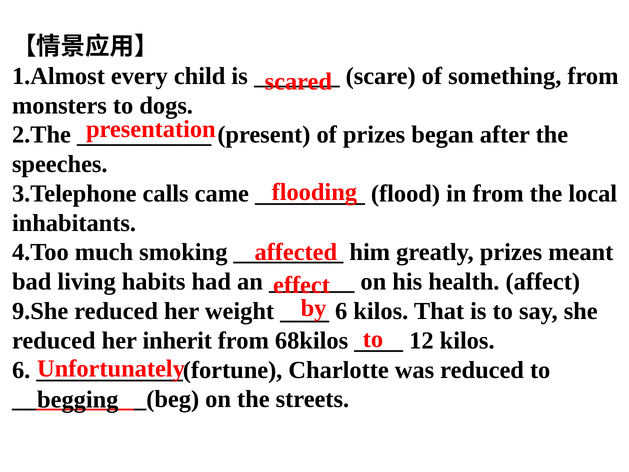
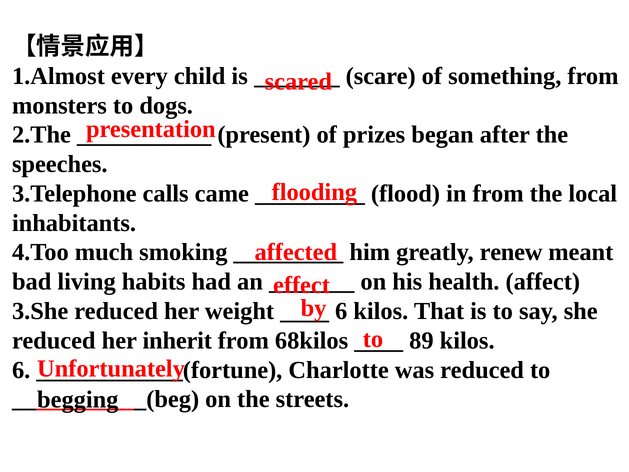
greatly prizes: prizes -> renew (511, 252)
9.She: 9.She -> 3.She (40, 311)
12: 12 -> 89 (421, 340)
